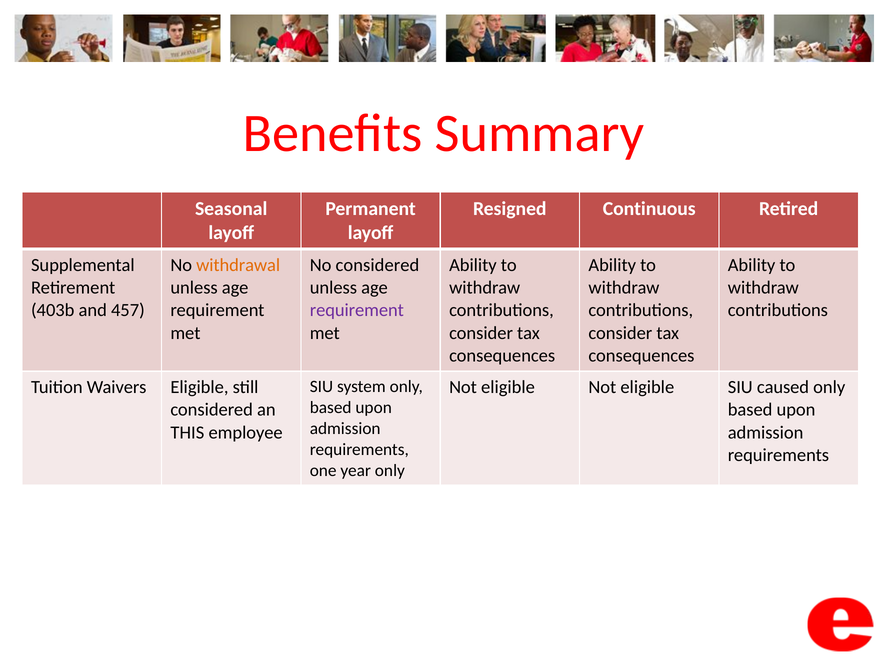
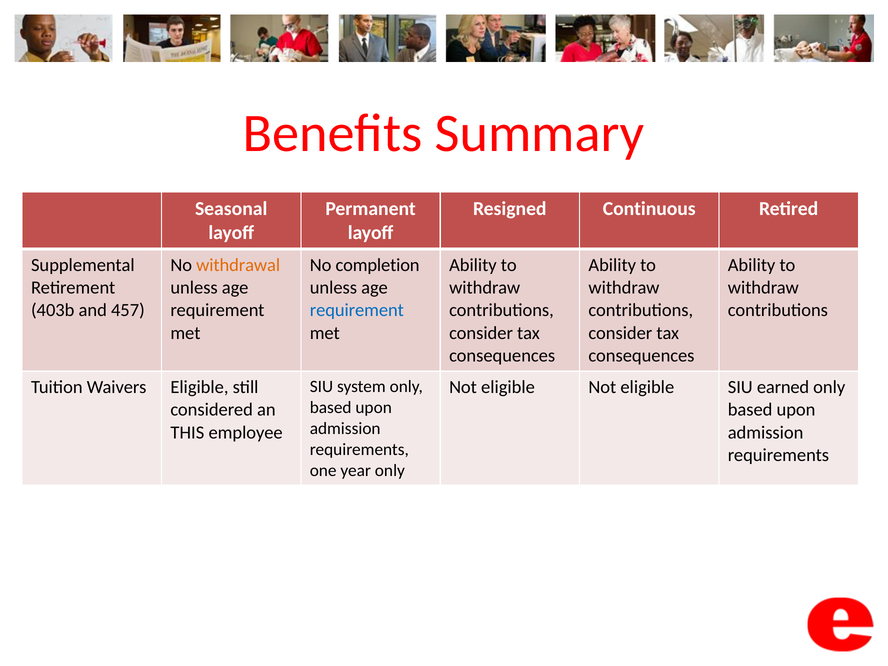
No considered: considered -> completion (378, 265)
requirement colour: purple -> blue (357, 310)
caused: caused -> earned (783, 387)
